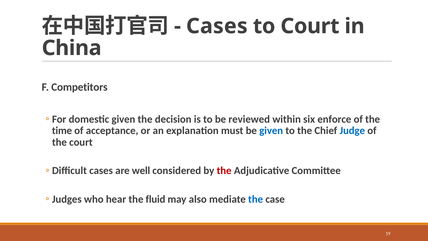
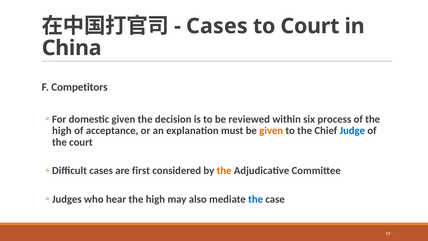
enforce: enforce -> process (334, 119)
time: time -> high (62, 131)
given colour: blue -> orange (271, 131)
well: well -> first (141, 171)
the colour: red -> orange (224, 171)
hear the fluid: fluid -> high (155, 199)
